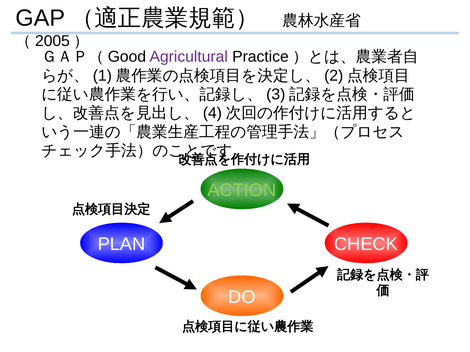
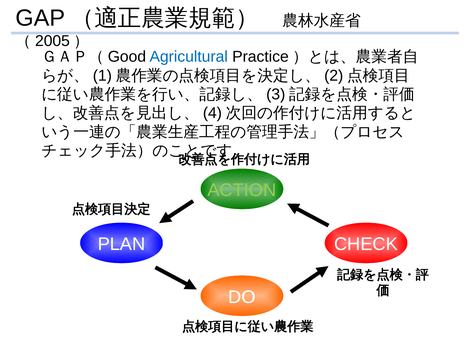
Agricultural colour: purple -> blue (189, 57)
